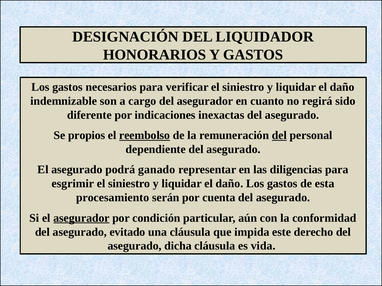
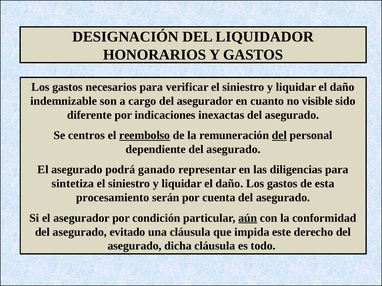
regirá: regirá -> visible (317, 101)
propios: propios -> centros (86, 136)
esgrimir: esgrimir -> sintetiza (73, 184)
asegurador underline: present -> none (82, 218)
aún underline: none -> present (248, 218)
vida: vida -> todo (263, 246)
